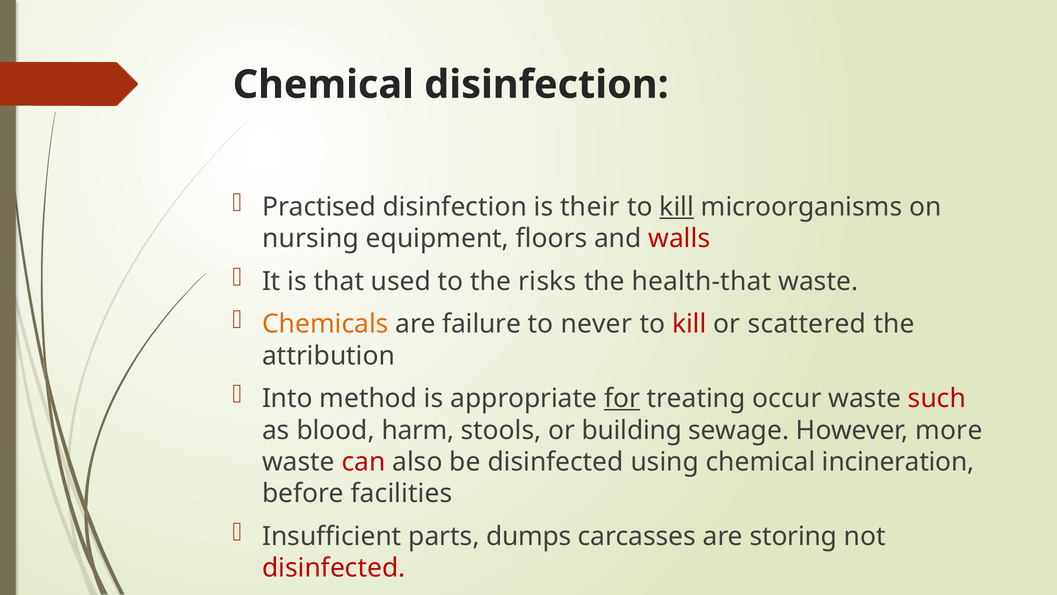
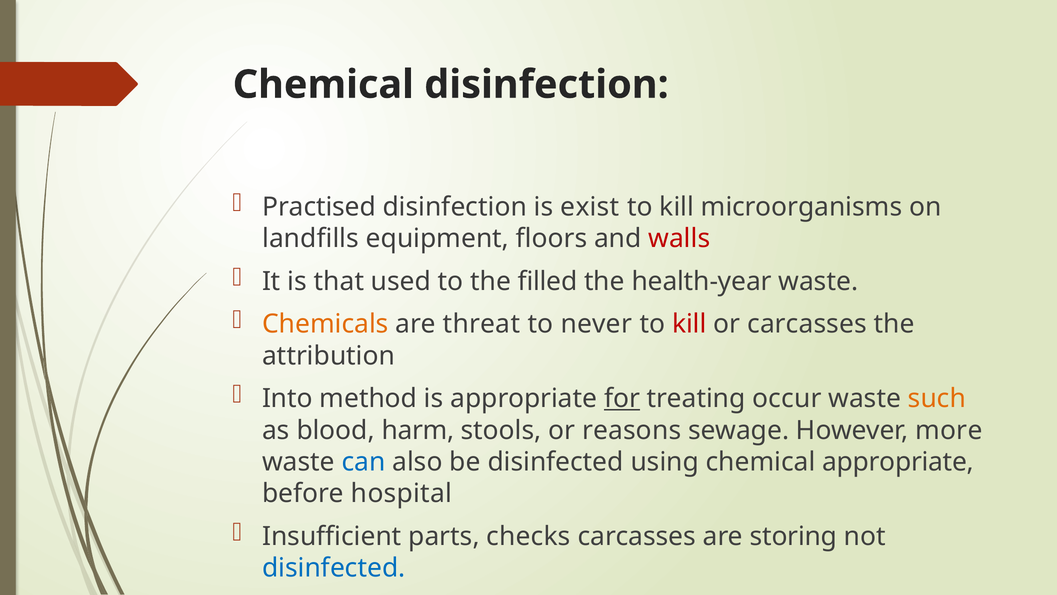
their: their -> exist (590, 207)
kill underline: present -> none (677, 207)
nursing: nursing -> landfills (311, 238)
risks: risks -> filled (548, 281)
health-that: health-that -> health-year (702, 281)
failure: failure -> threat (481, 324)
or scattered: scattered -> carcasses (807, 324)
such colour: red -> orange (937, 398)
building: building -> reasons (632, 430)
can colour: red -> blue (364, 462)
chemical incineration: incineration -> appropriate (898, 462)
facilities: facilities -> hospital (402, 493)
dumps: dumps -> checks (529, 536)
disinfected colour: red -> blue (334, 568)
